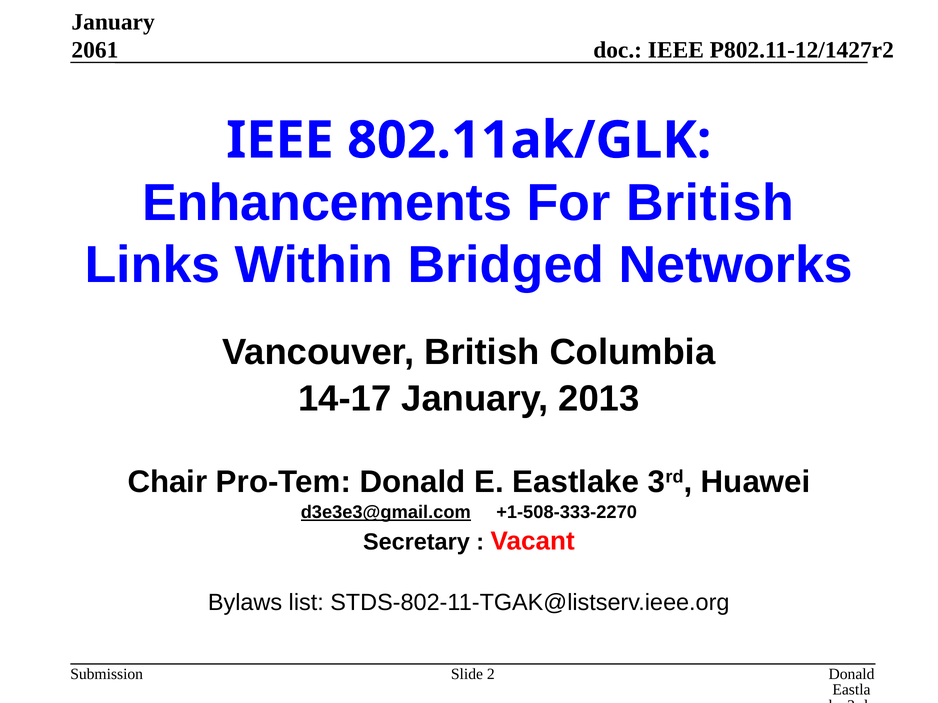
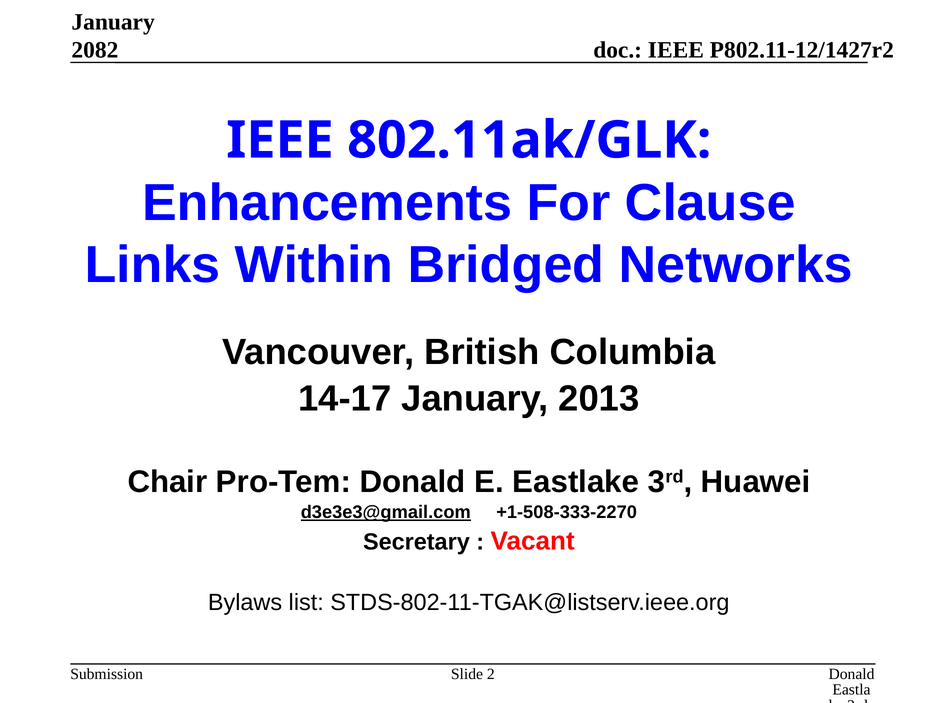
2061: 2061 -> 2082 (95, 50)
For British: British -> Clause (710, 203)
